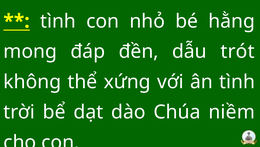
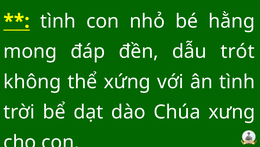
niềm: niềm -> xưng (232, 112)
